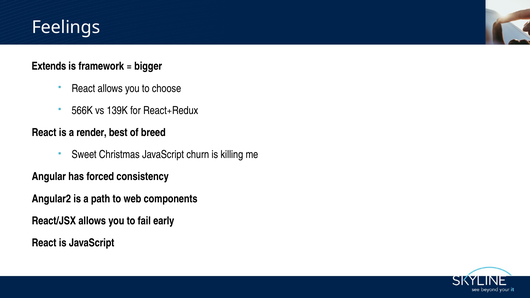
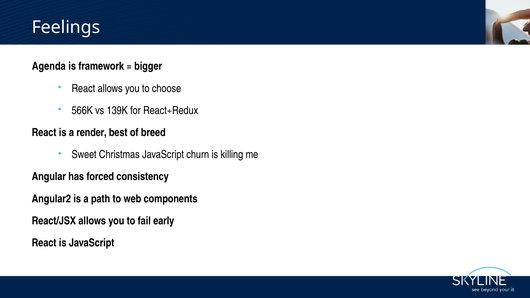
Extends: Extends -> Agenda (49, 66)
